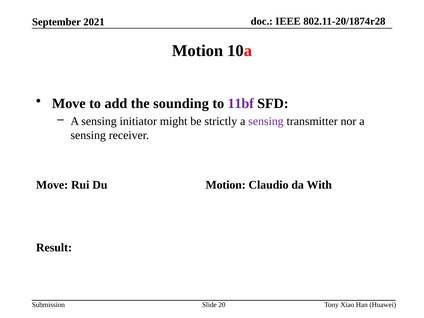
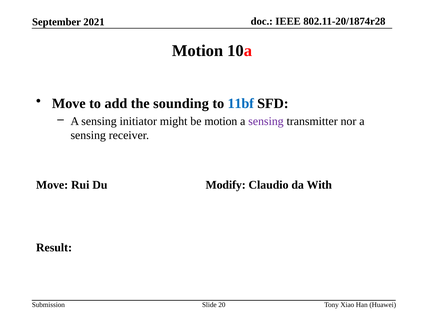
11bf colour: purple -> blue (241, 103)
be strictly: strictly -> motion (221, 121)
Du Motion: Motion -> Modify (226, 185)
